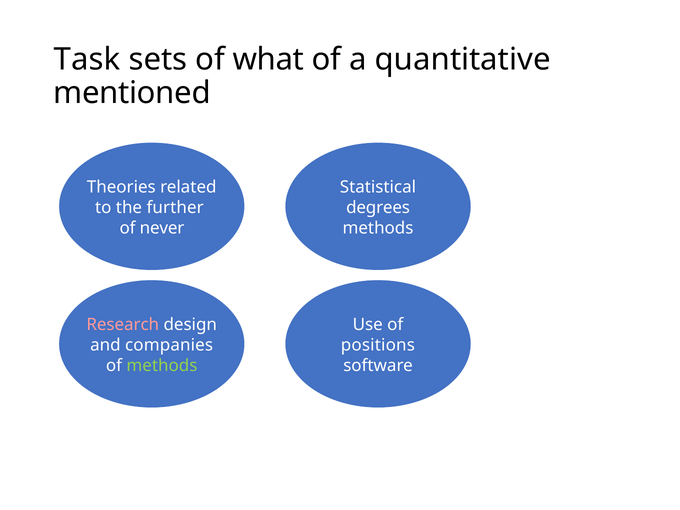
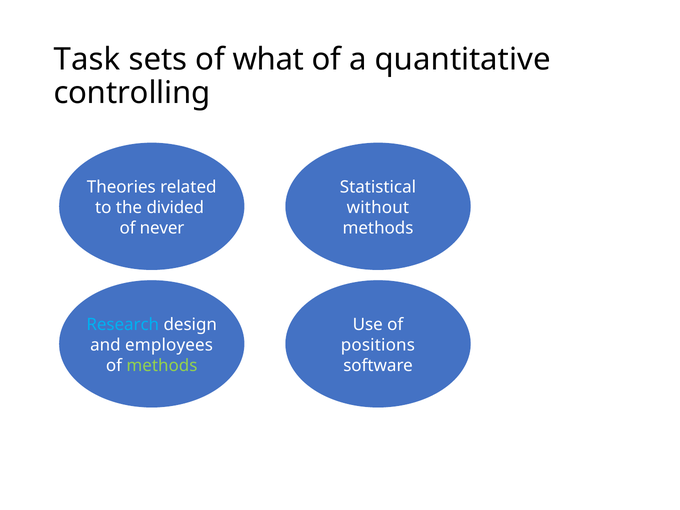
mentioned: mentioned -> controlling (132, 93)
further: further -> divided (175, 207)
degrees: degrees -> without (378, 207)
Research colour: pink -> light blue (123, 325)
companies: companies -> employees (169, 345)
